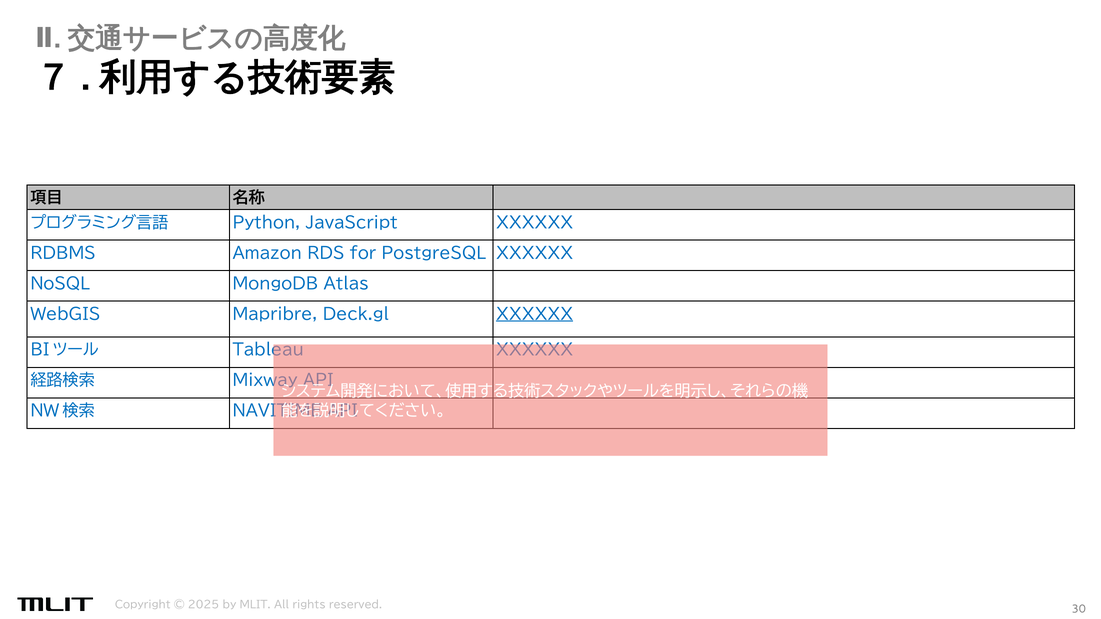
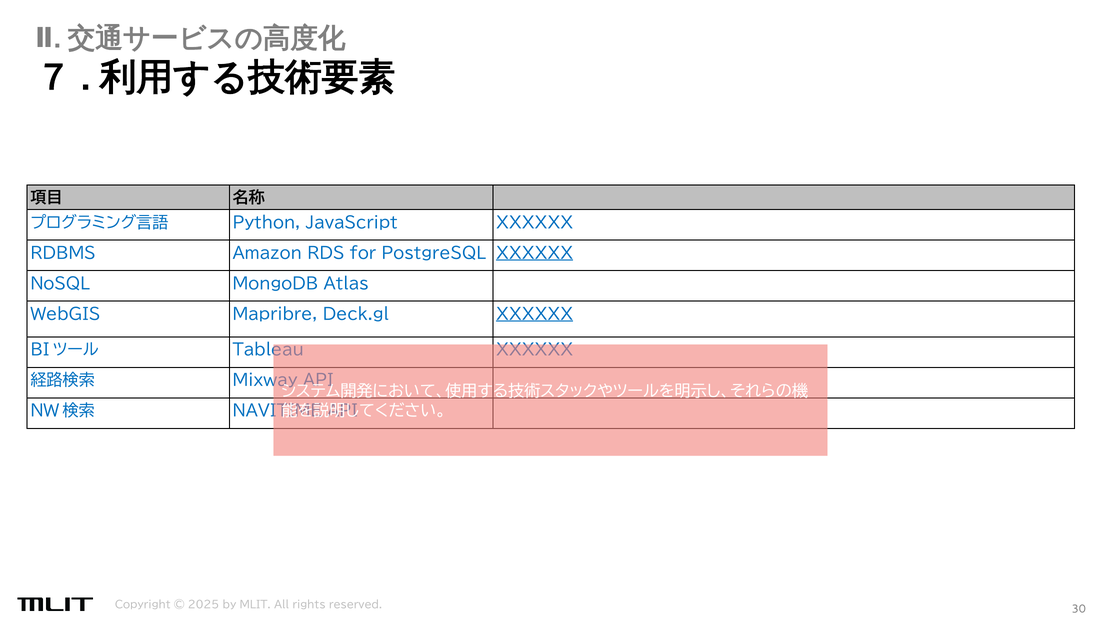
XXXXXX underline: none -> present (535, 253)
